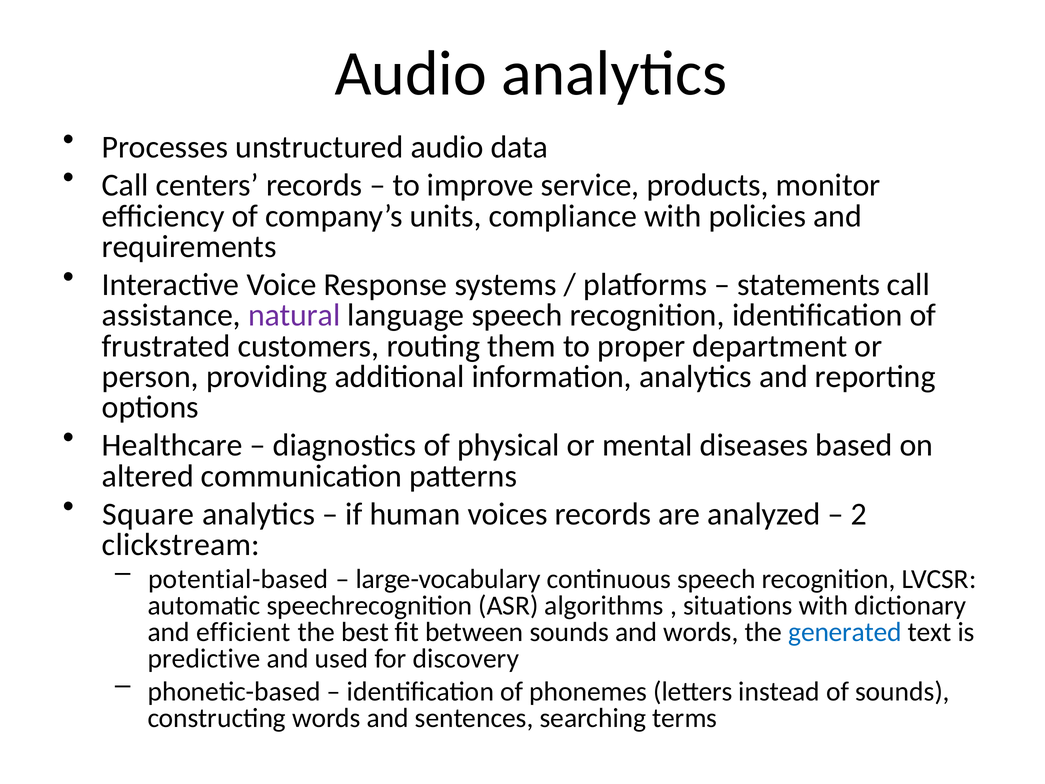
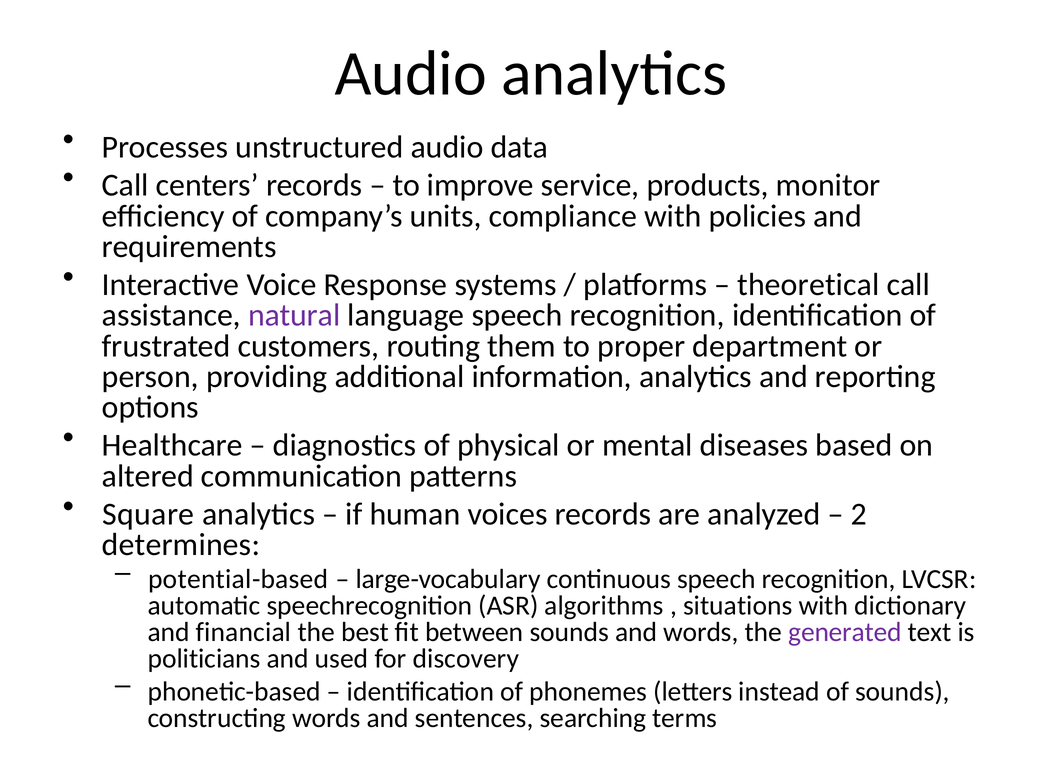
statements: statements -> theoretical (809, 285)
clickstream: clickstream -> determines (181, 545)
efficient: efficient -> financial (244, 632)
generated colour: blue -> purple (845, 632)
predictive: predictive -> politicians (204, 658)
